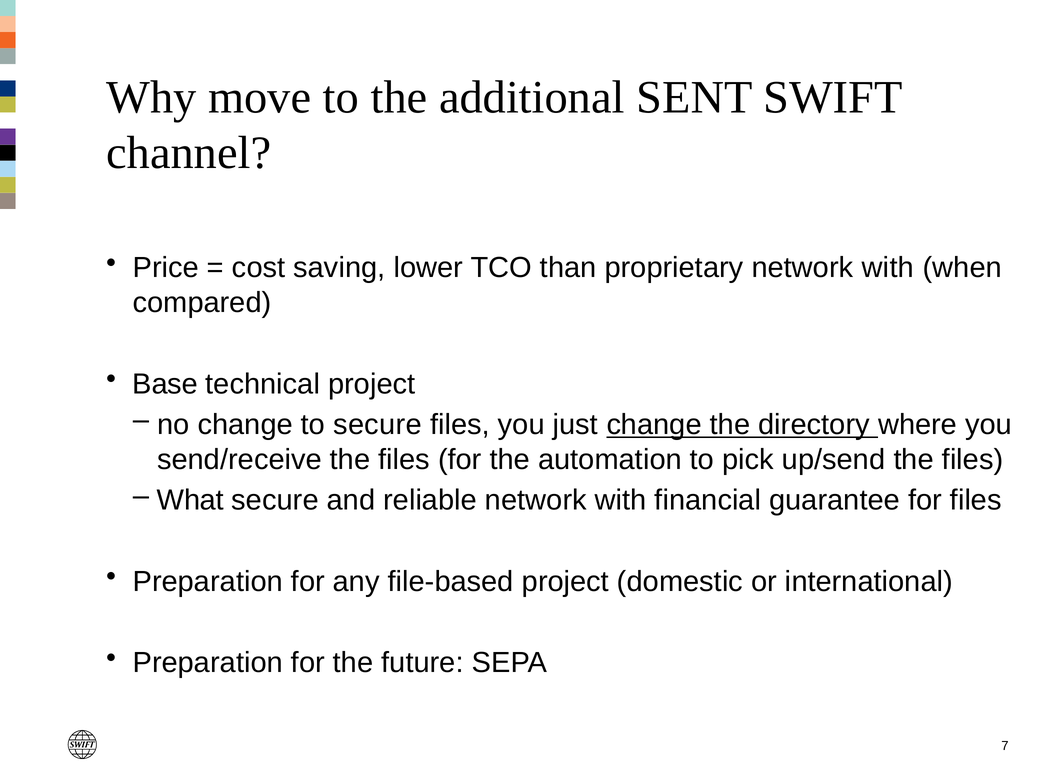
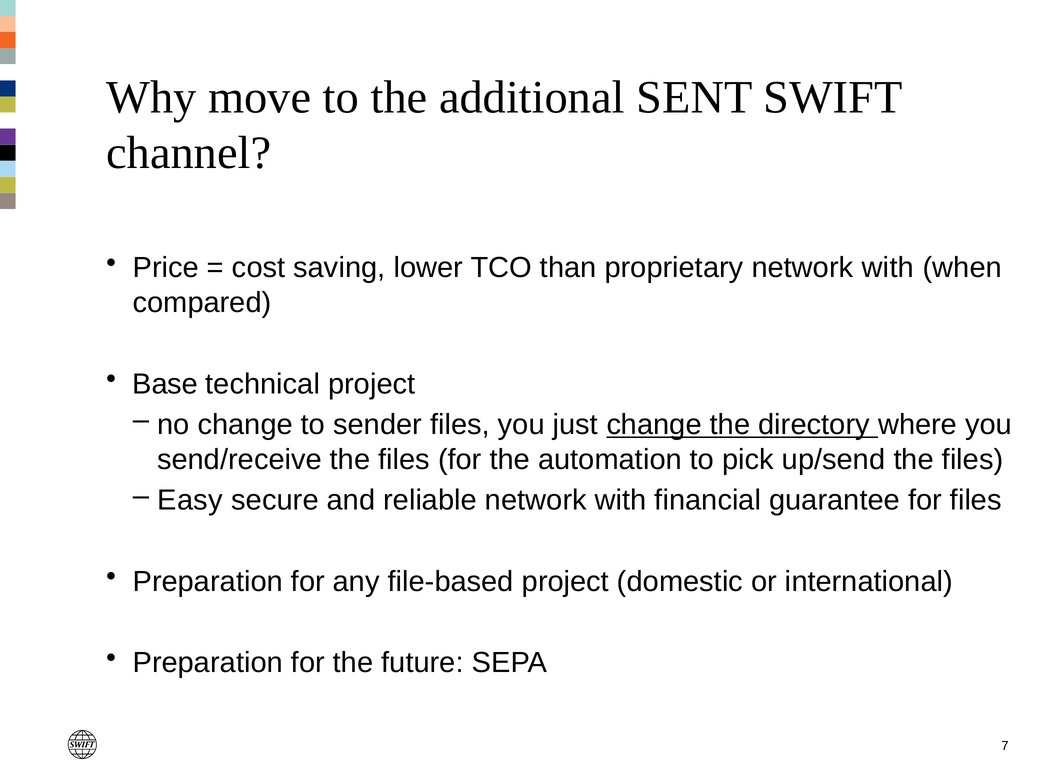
to secure: secure -> sender (378, 424)
What: What -> Easy (190, 500)
